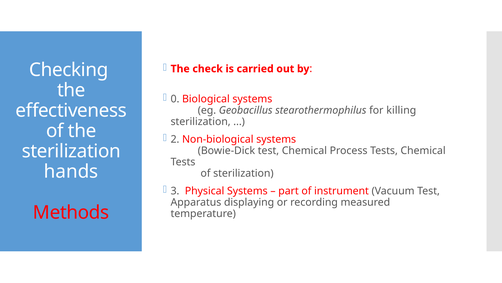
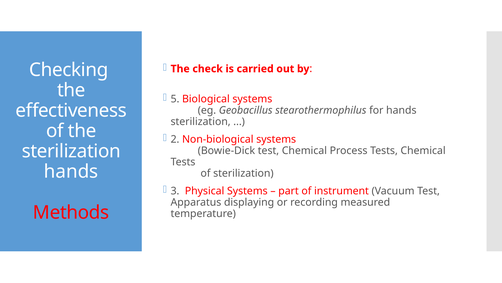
0: 0 -> 5 (175, 99)
for killing: killing -> hands (401, 110)
